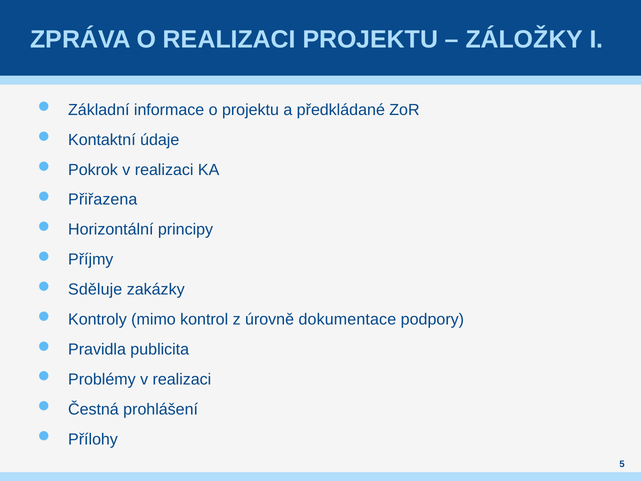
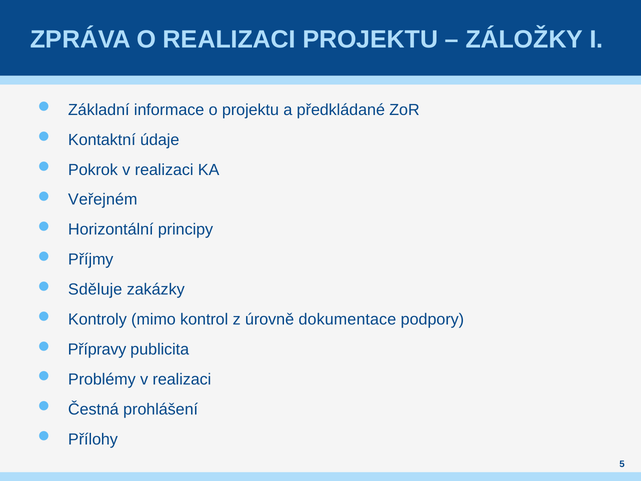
Přiřazena: Přiřazena -> Veřejném (103, 200)
Pravidla: Pravidla -> Přípravy (97, 349)
